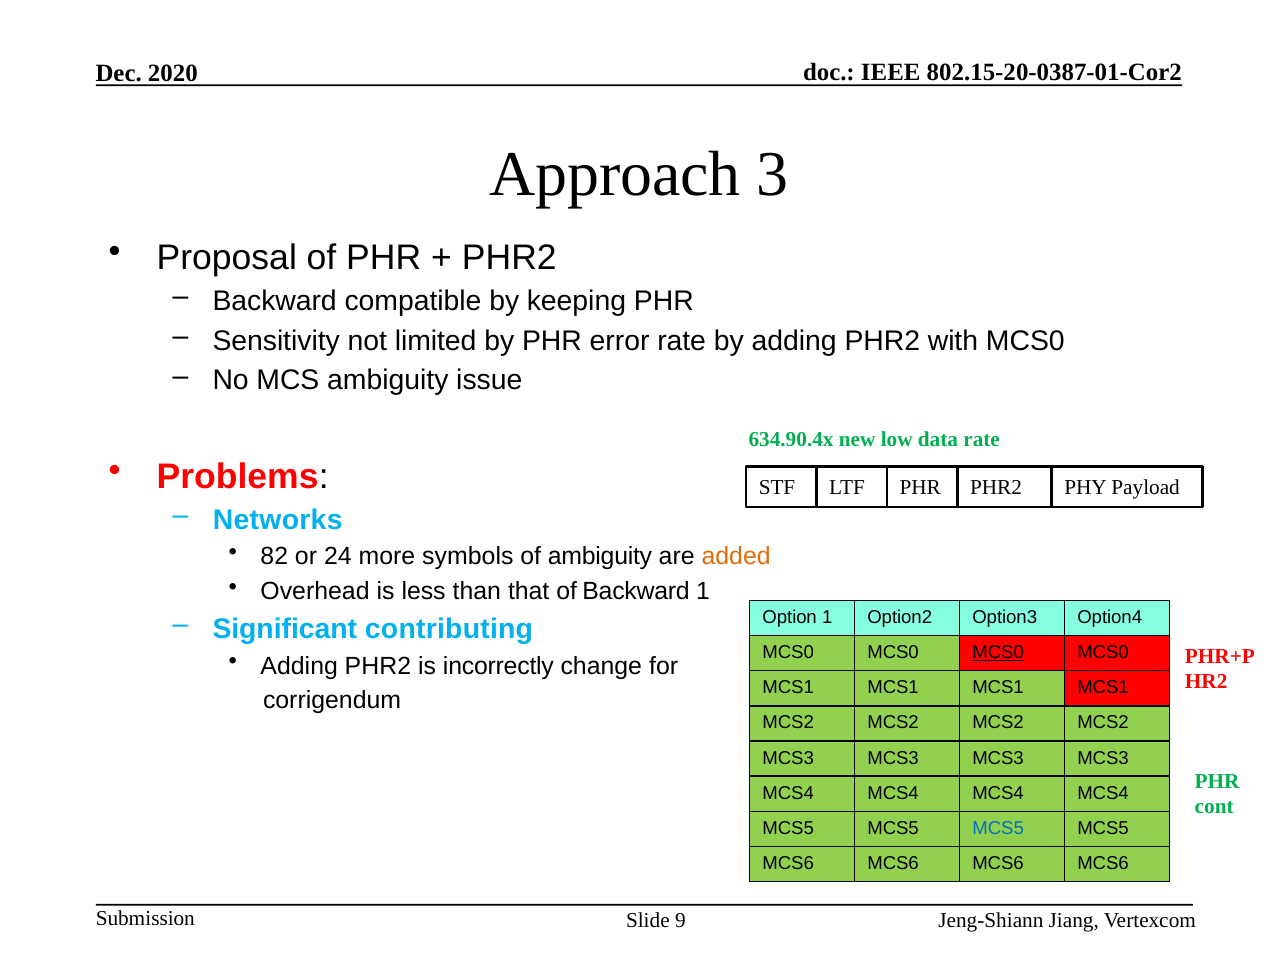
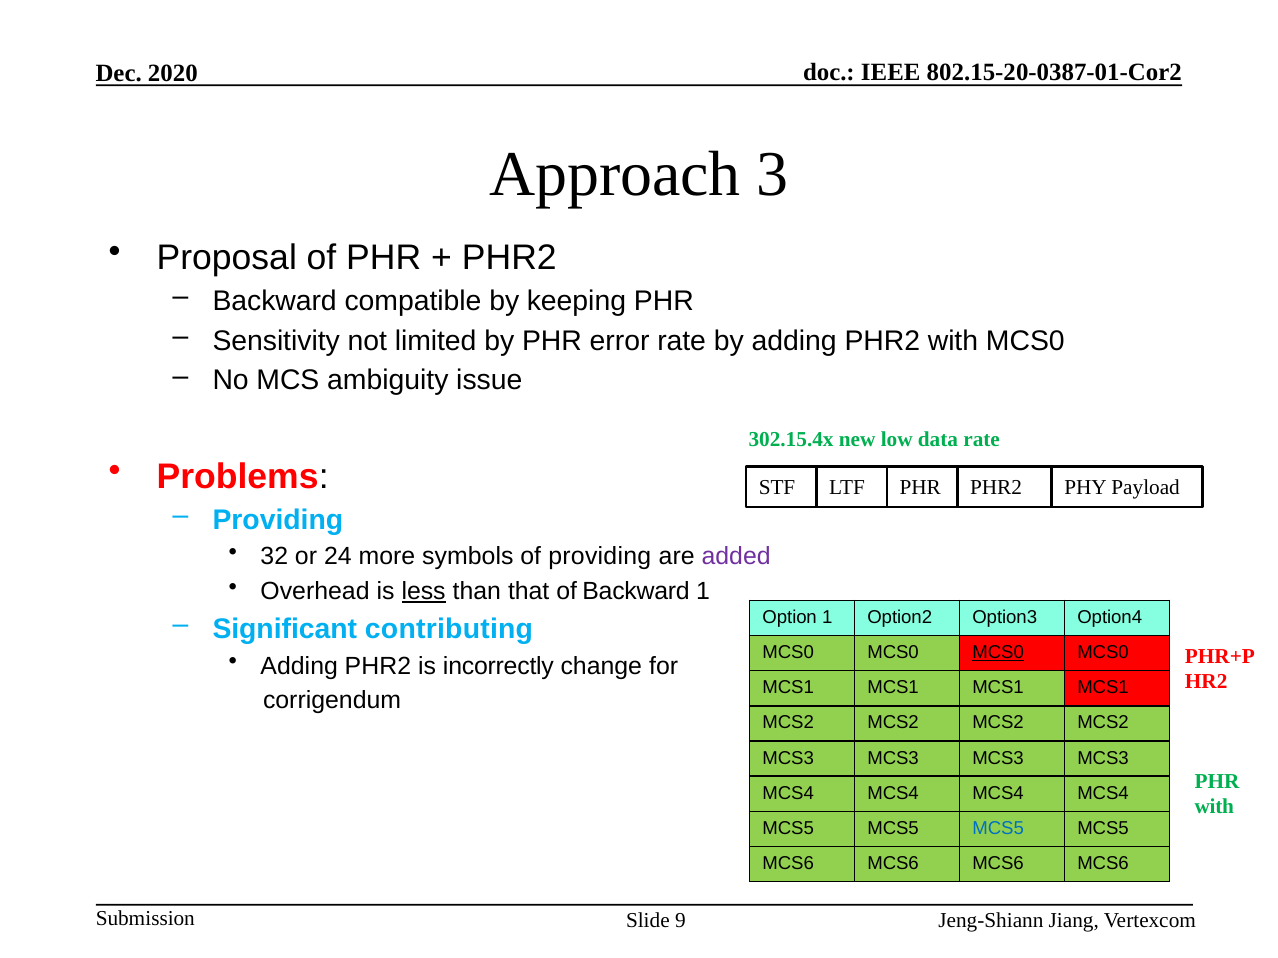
634.90.4x: 634.90.4x -> 302.15.4x (791, 439)
Networks: Networks -> Providing (278, 520)
82: 82 -> 32 (274, 557)
of ambiguity: ambiguity -> providing (600, 557)
added colour: orange -> purple (736, 557)
less underline: none -> present (424, 592)
cont: cont -> with (1214, 807)
